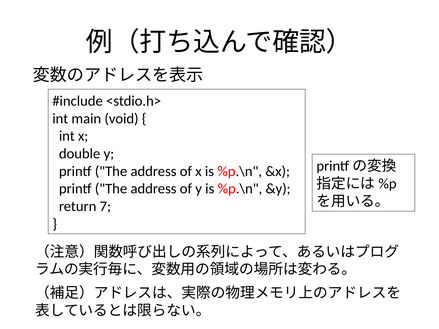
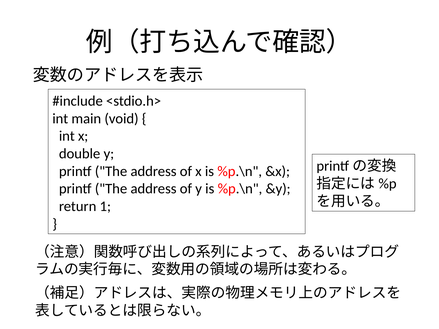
7: 7 -> 1 (105, 206)
